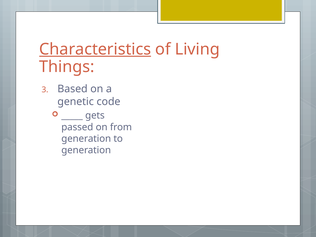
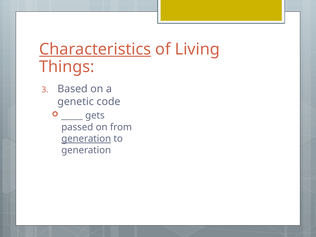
generation underline: none -> present (86, 139)
